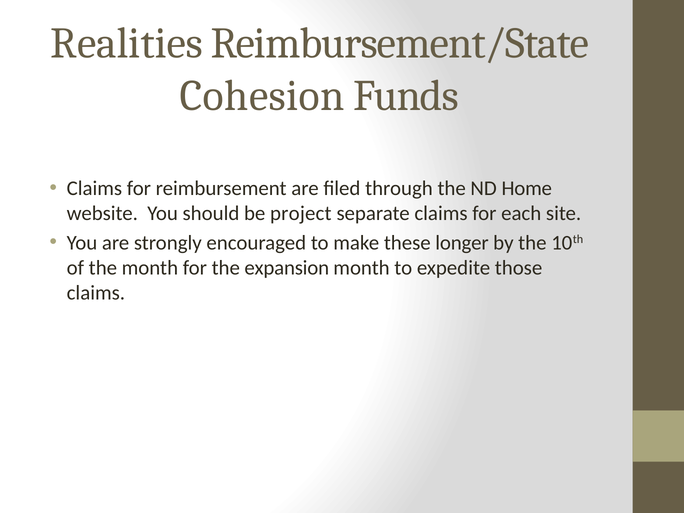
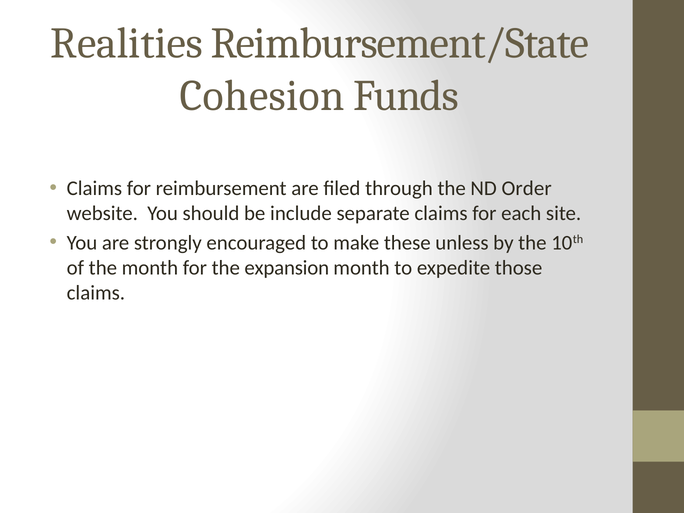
Home: Home -> Order (527, 188)
project: project -> include (301, 213)
longer: longer -> unless (462, 243)
